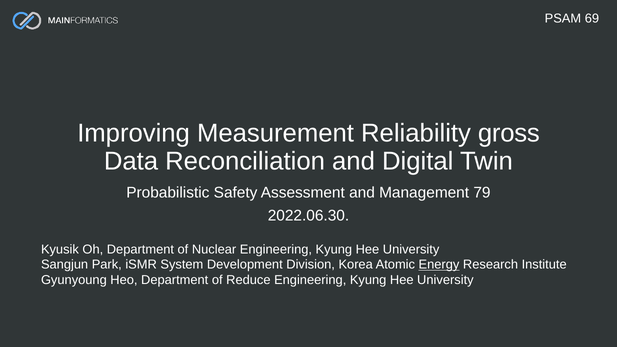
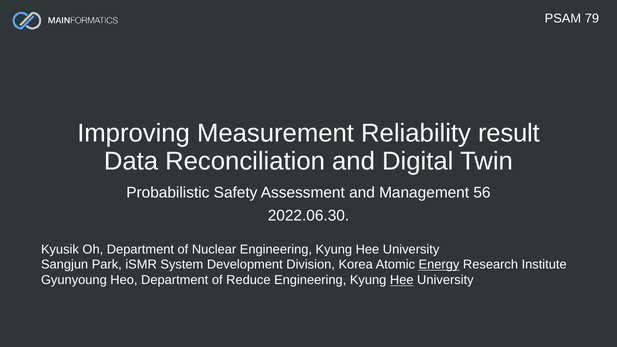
69: 69 -> 79 (592, 19)
gross: gross -> result (509, 133)
79: 79 -> 56 (482, 193)
Hee underline: none -> present (402, 280)
